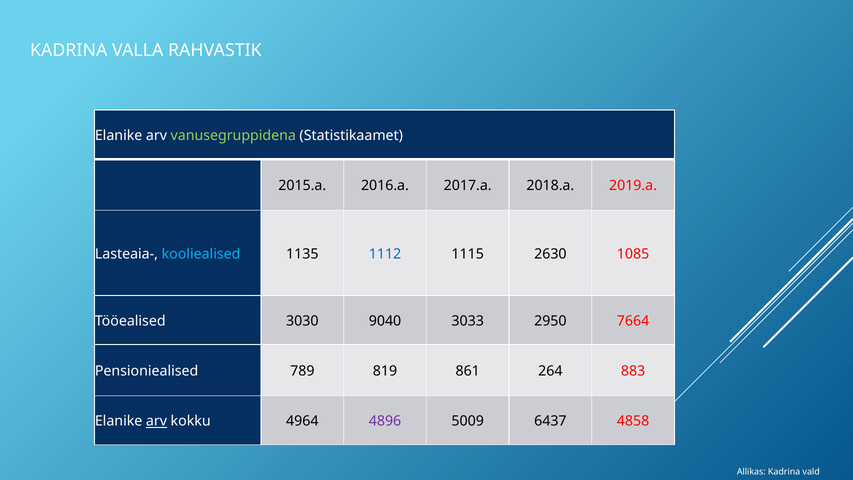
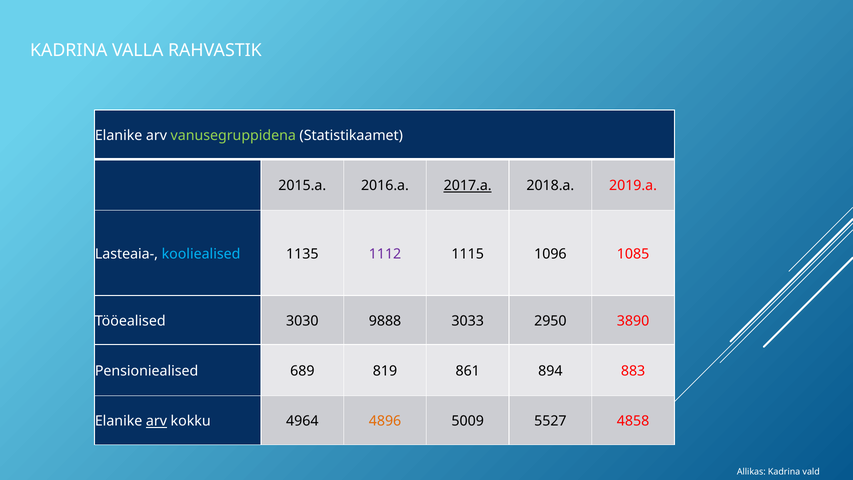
2017.a underline: none -> present (468, 186)
1112 colour: blue -> purple (385, 254)
2630: 2630 -> 1096 (550, 254)
9040: 9040 -> 9888 (385, 321)
7664: 7664 -> 3890 (633, 321)
789: 789 -> 689 (302, 371)
264: 264 -> 894 (550, 371)
4896 colour: purple -> orange (385, 421)
6437: 6437 -> 5527 (550, 421)
